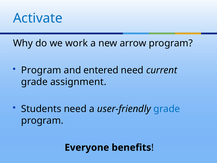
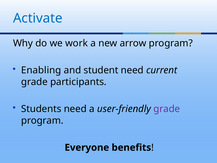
Program: Program -> Enabling (41, 70)
entered: entered -> student (101, 70)
assignment: assignment -> participants (78, 82)
grade colour: blue -> purple (167, 109)
